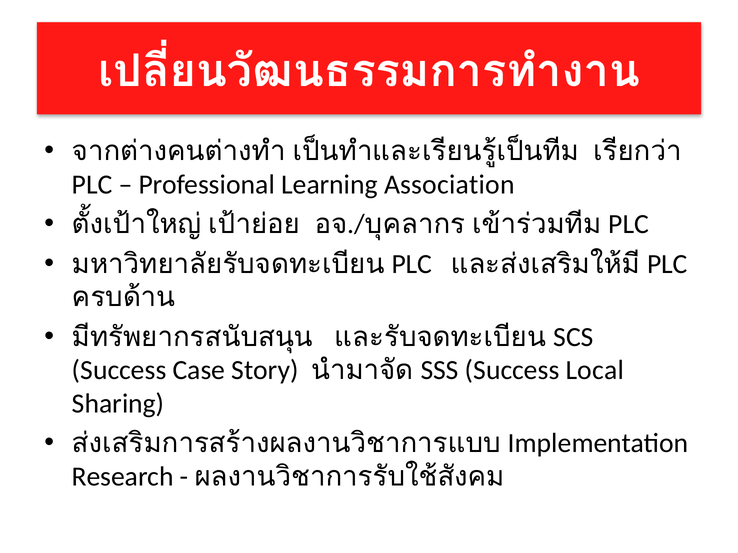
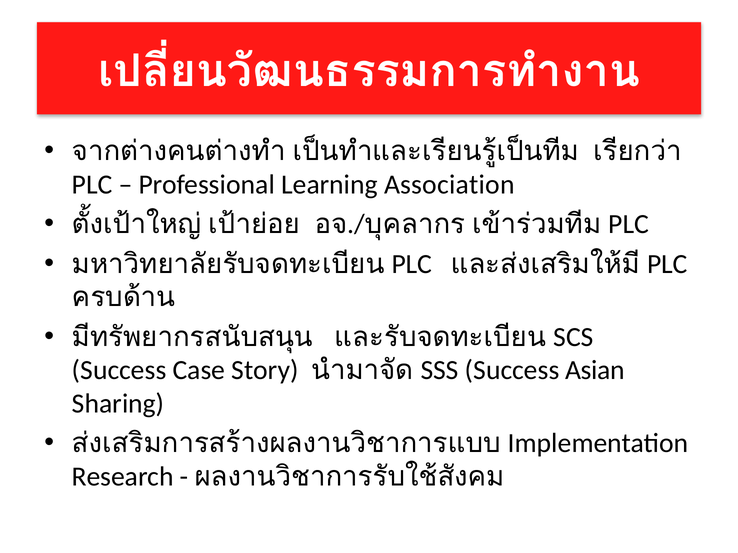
Local: Local -> Asian (595, 371)
